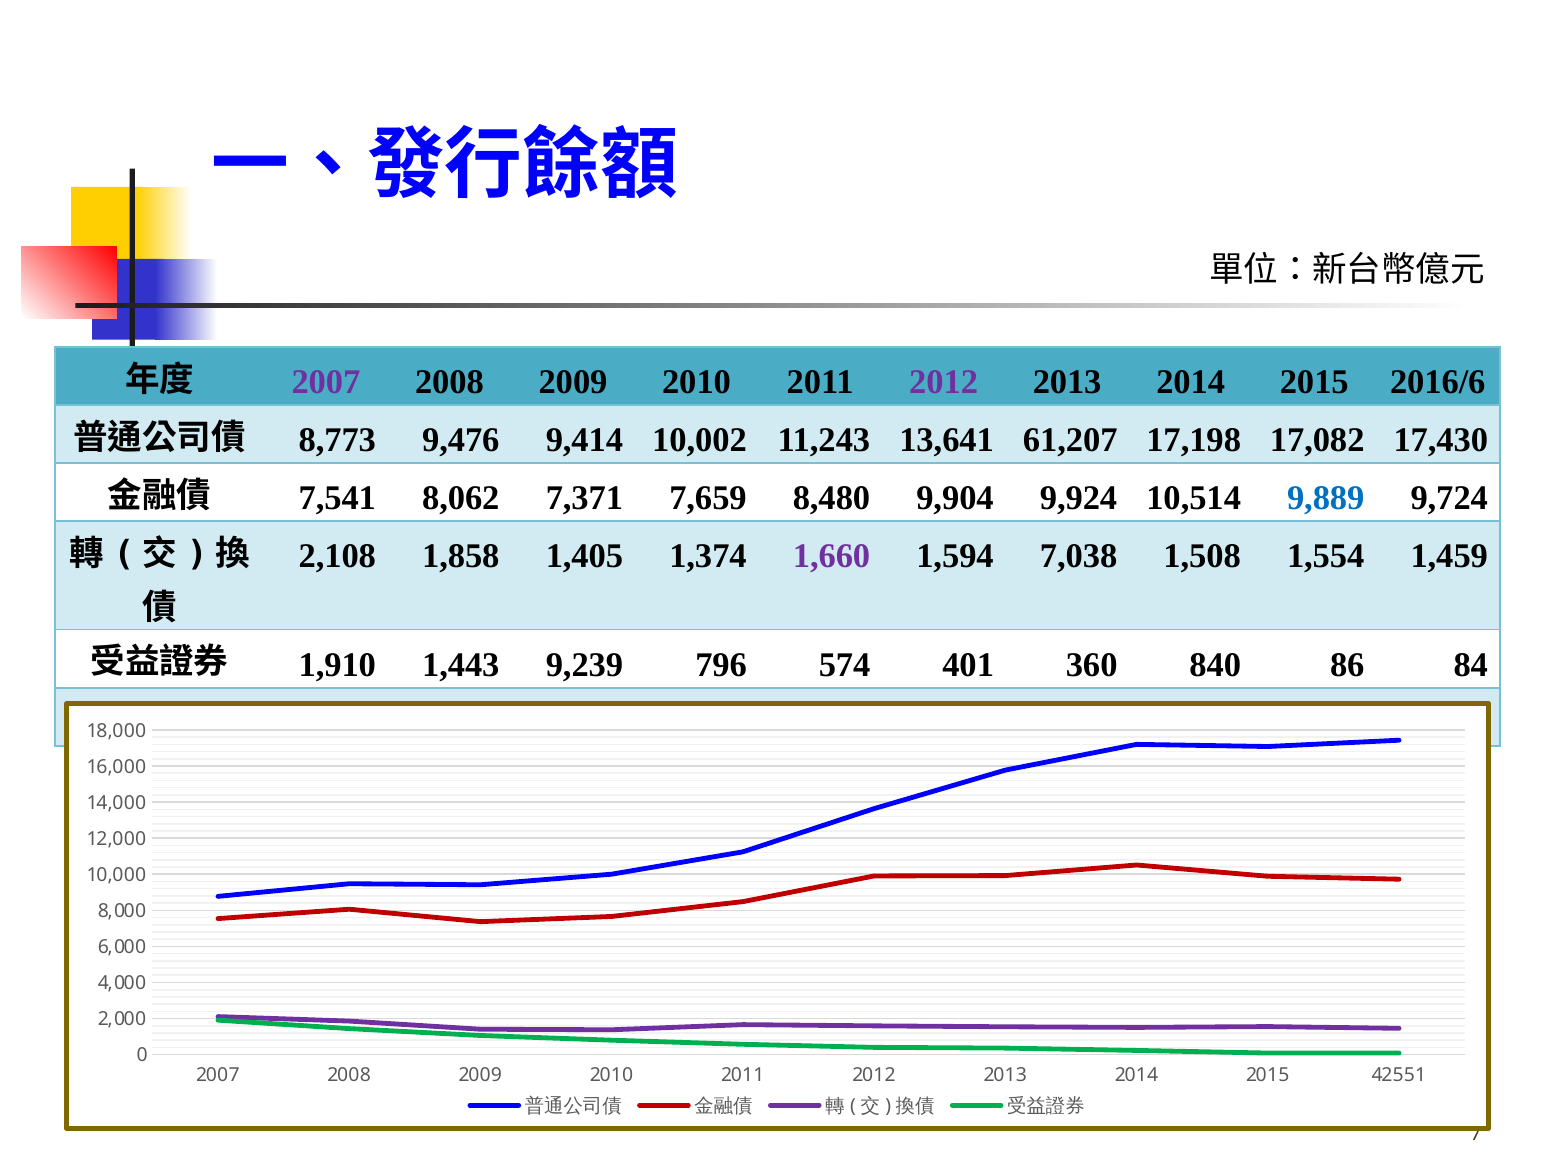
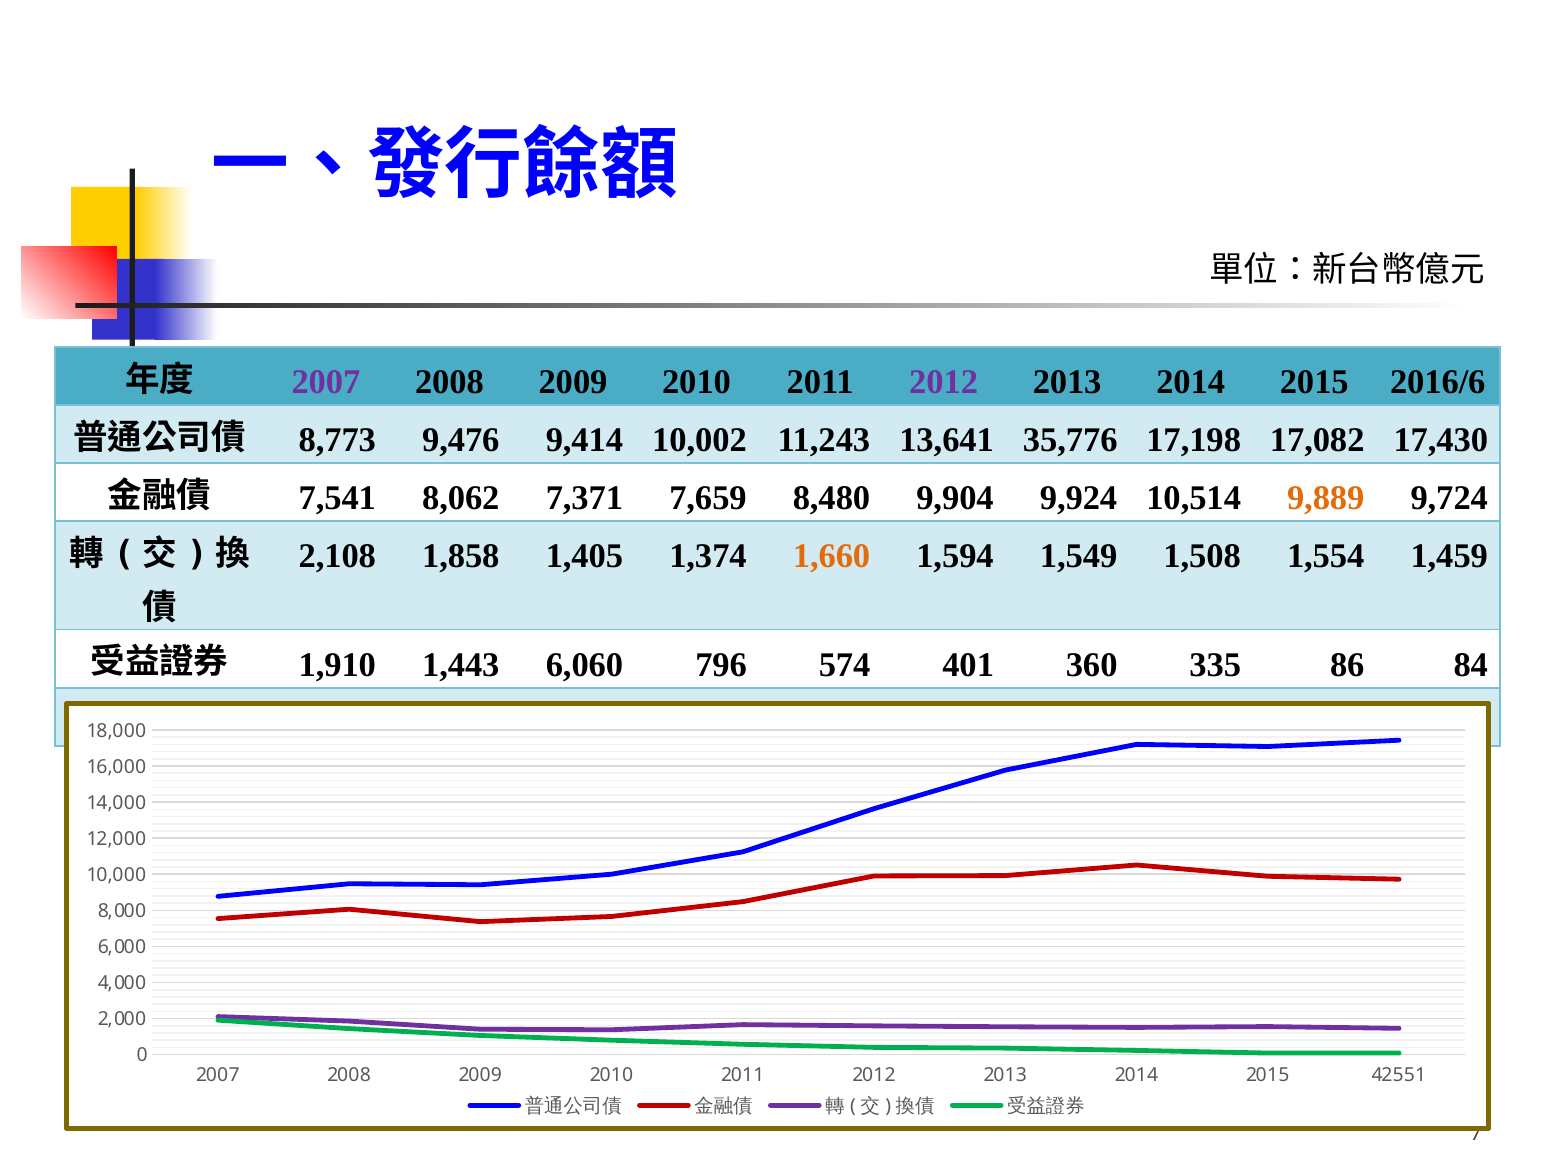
61,207: 61,207 -> 35,776 (1070, 440)
9,889 colour: blue -> orange (1326, 498)
1,660 colour: purple -> orange (832, 556)
7,038: 7,038 -> 1,549 (1079, 556)
9,239: 9,239 -> 6,060 (584, 664)
840: 840 -> 335 (1215, 664)
